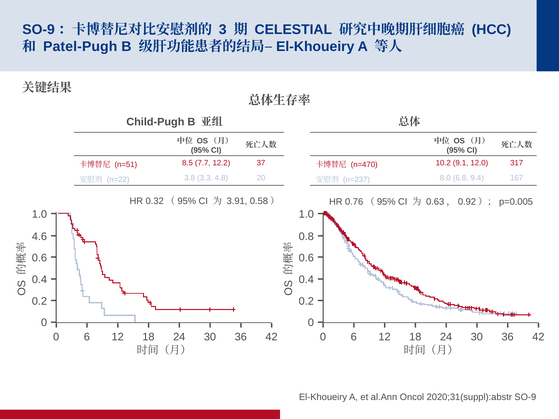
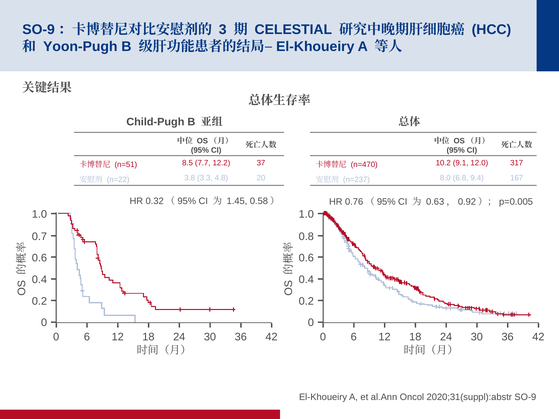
Patel-Pugh: Patel-Pugh -> Yoon-Pugh (80, 46)
3.91: 3.91 -> 1.45 (237, 201)
4.6: 4.6 -> 0.7 (39, 237)
